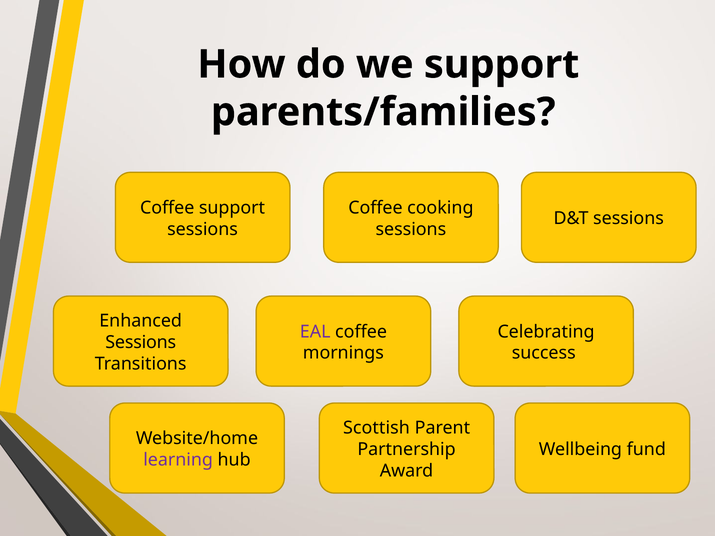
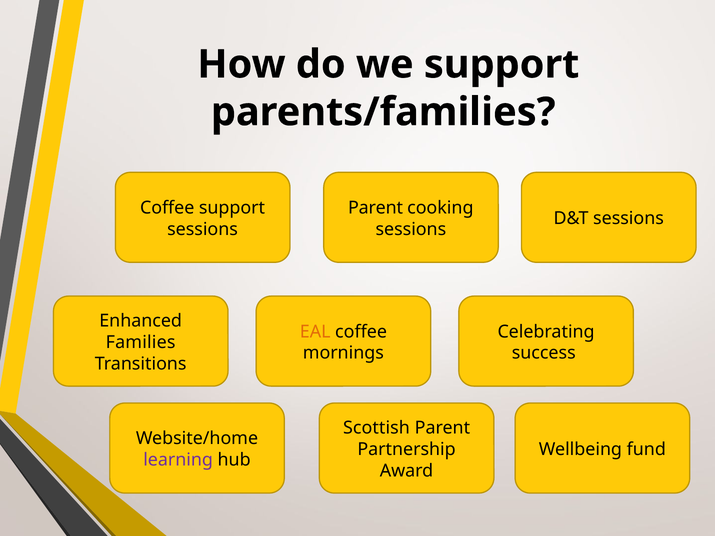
Coffee: Coffee -> Parent (376, 208)
EAL colour: purple -> orange (315, 332)
Sessions: Sessions -> Families (141, 343)
